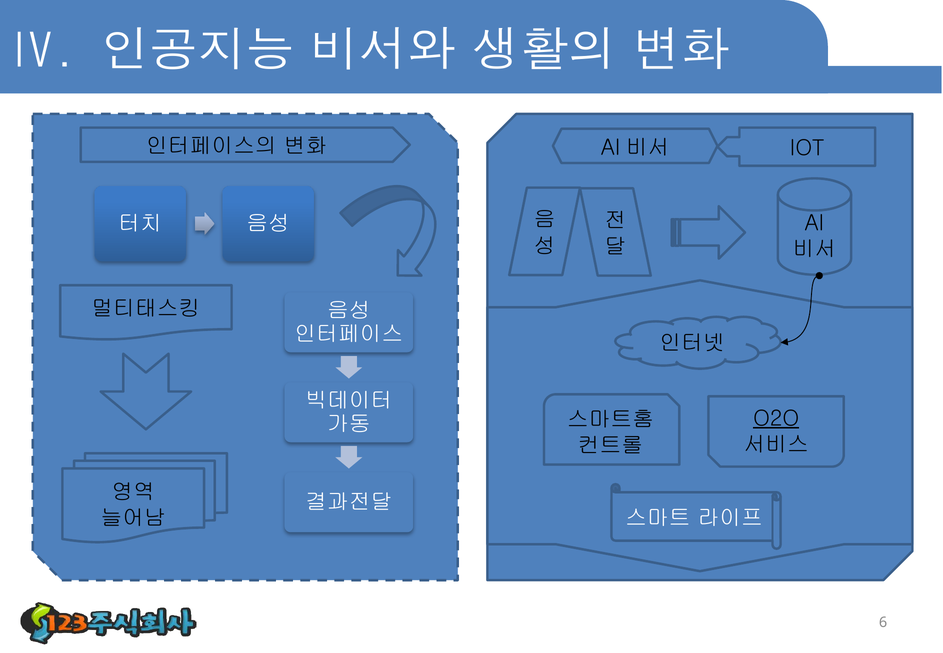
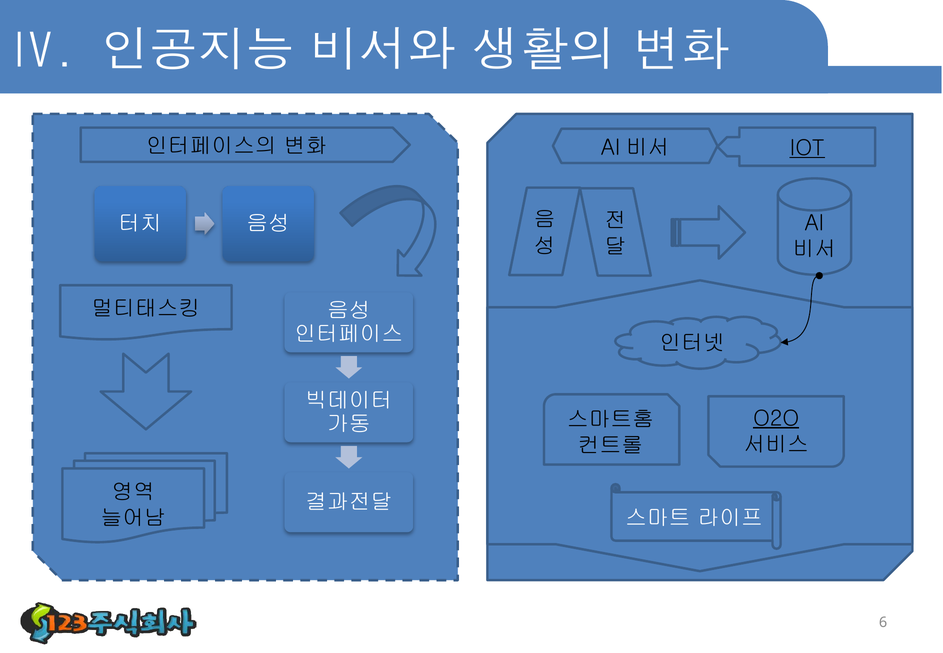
IOT underline: none -> present (807, 148)
